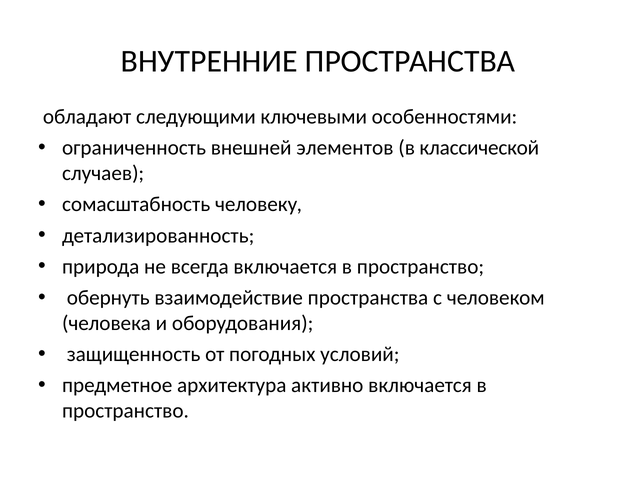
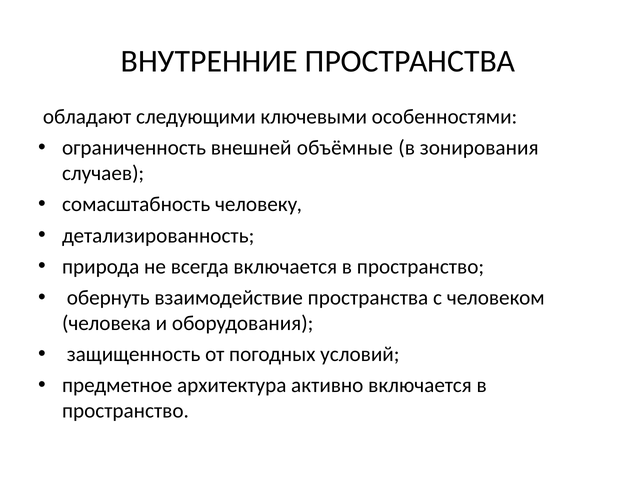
элементов: элементов -> объёмные (345, 148)
классической: классической -> зонирования (479, 148)
